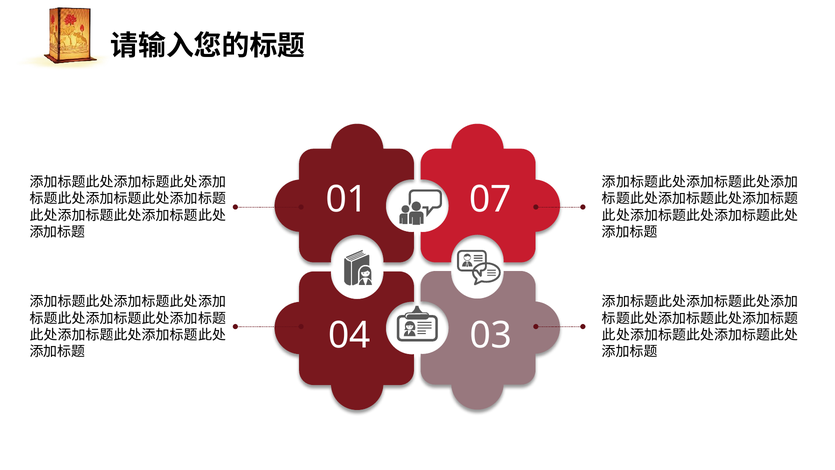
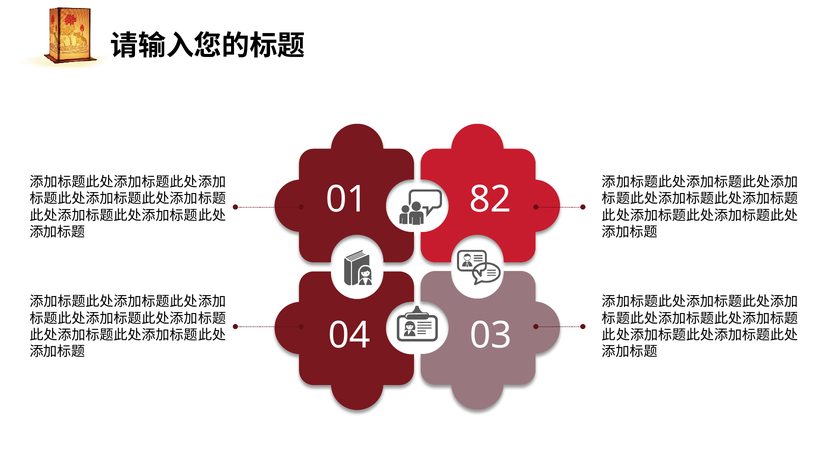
07: 07 -> 82 (490, 199)
